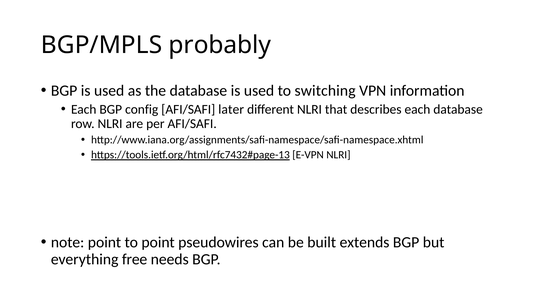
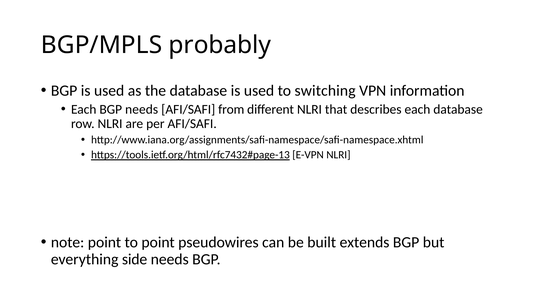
BGP config: config -> needs (142, 109)
later: later -> from (231, 109)
free: free -> side (135, 259)
